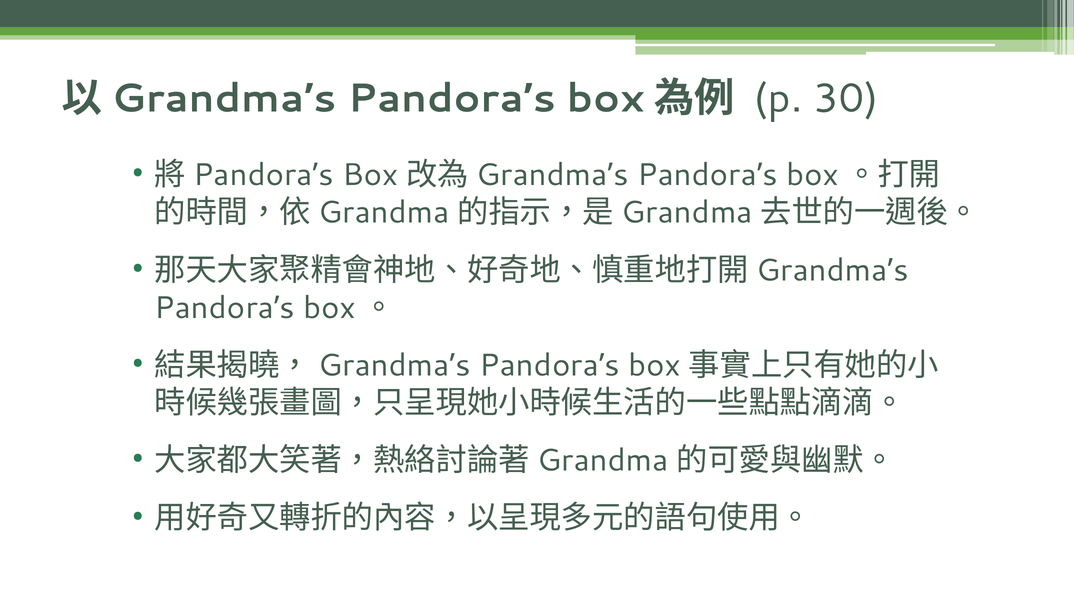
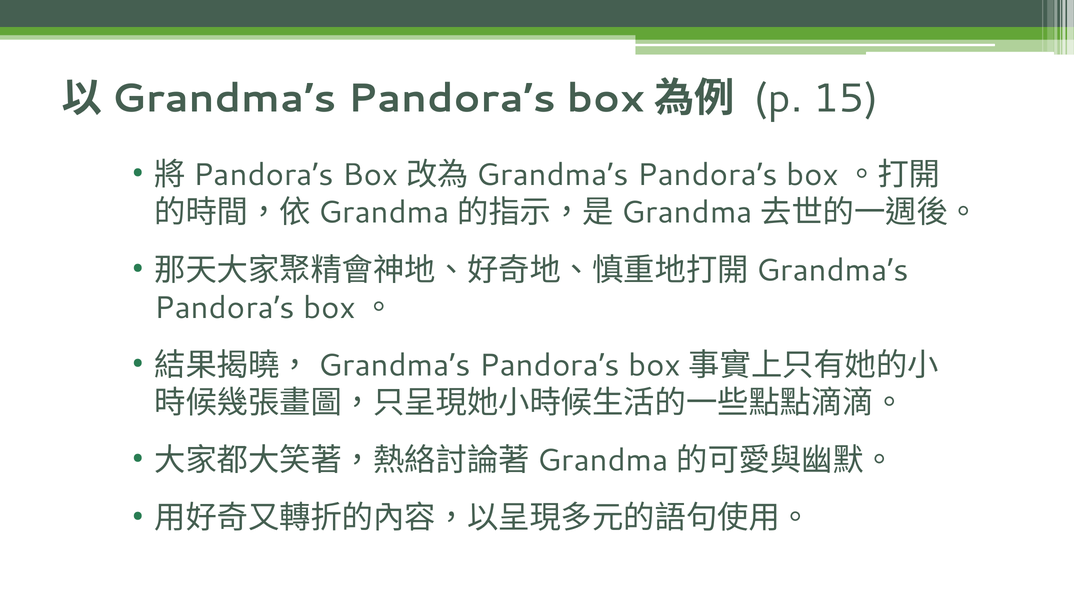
30: 30 -> 15 (846, 98)
